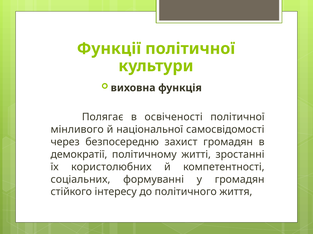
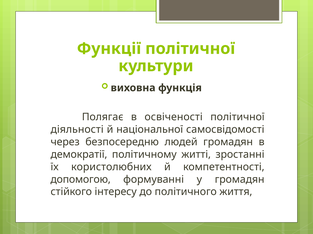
мінливого: мінливого -> діяльності (77, 130)
захист: захист -> людей (181, 142)
соціальних: соціальних -> допомогою (81, 180)
